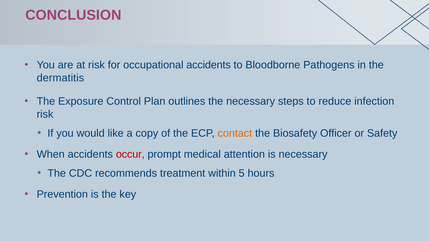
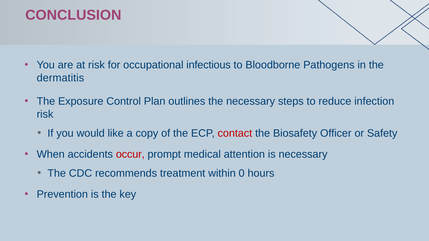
occupational accidents: accidents -> infectious (209, 65)
contact colour: orange -> red (235, 134)
5: 5 -> 0 (242, 174)
